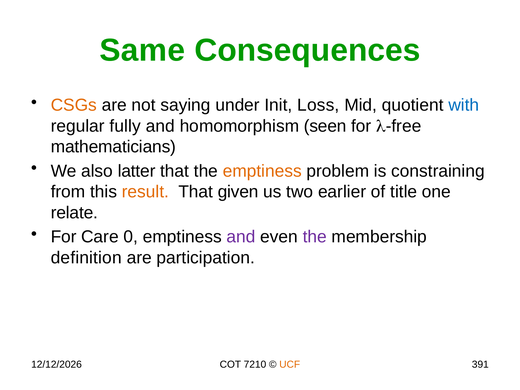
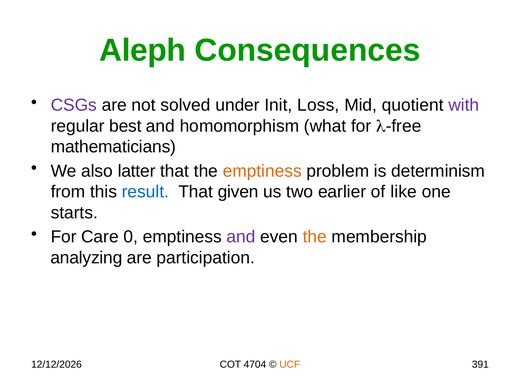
Same: Same -> Aleph (143, 50)
CSGs colour: orange -> purple (74, 105)
saying: saying -> solved (186, 105)
with colour: blue -> purple (464, 105)
fully: fully -> best (125, 126)
seen: seen -> what (325, 126)
constraining: constraining -> determinism (438, 171)
result colour: orange -> blue (145, 192)
title: title -> like (404, 192)
relate: relate -> starts (74, 213)
the colour: purple -> orange (315, 237)
definition: definition -> analyzing (86, 258)
7210: 7210 -> 4704 (255, 365)
